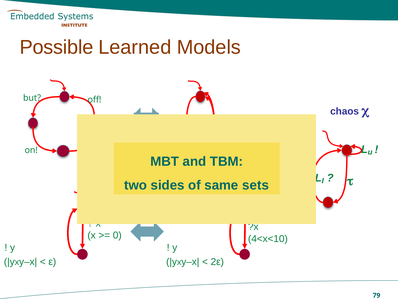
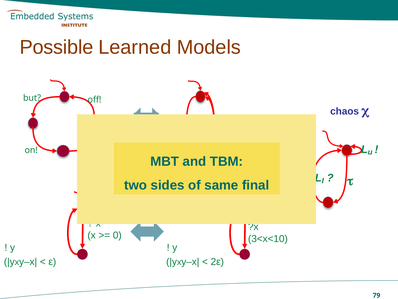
sets: sets -> final (256, 185)
4<x<10: 4<x<10 -> 3<x<10 (268, 238)
